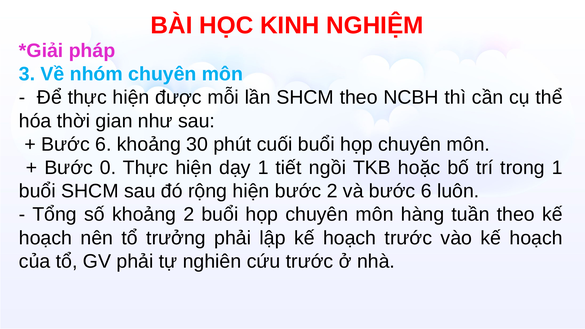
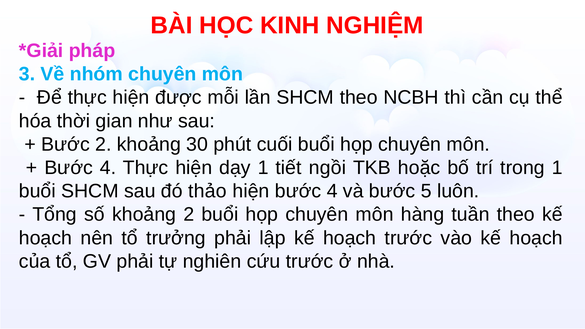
6: 6 -> 2 (103, 144)
0: 0 -> 4 (108, 168)
rộng: rộng -> thảo (208, 191)
hiện bước 2: 2 -> 4 (332, 191)
và bước 6: 6 -> 5 (426, 191)
